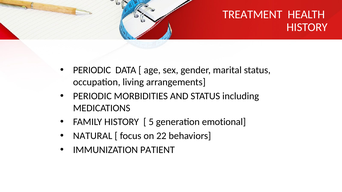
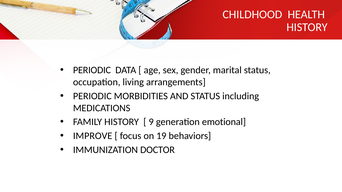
TREATMENT: TREATMENT -> CHILDHOOD (252, 14)
5: 5 -> 9 (151, 122)
NATURAL: NATURAL -> IMPROVE (93, 136)
22: 22 -> 19 (161, 136)
PATIENT: PATIENT -> DOCTOR (158, 150)
